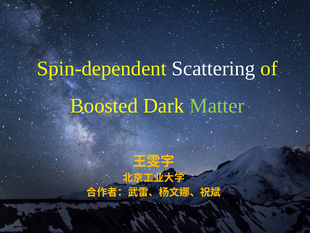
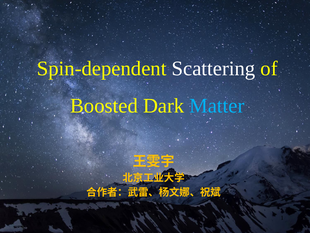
Matter colour: light green -> light blue (217, 106)
